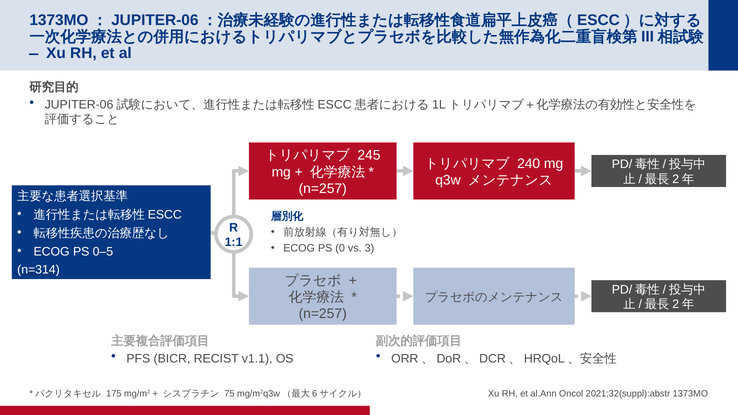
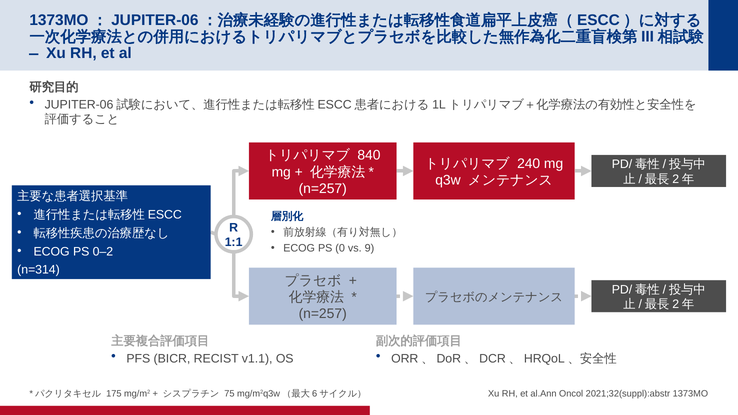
245: 245 -> 840 (369, 155)
3: 3 -> 9 (369, 248)
0–5: 0–5 -> 0–2 (103, 252)
